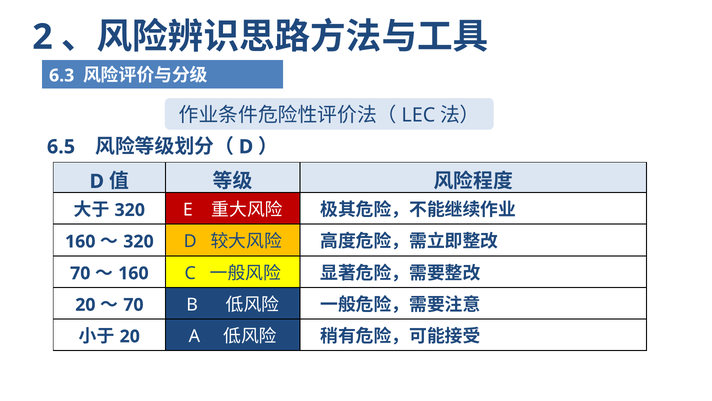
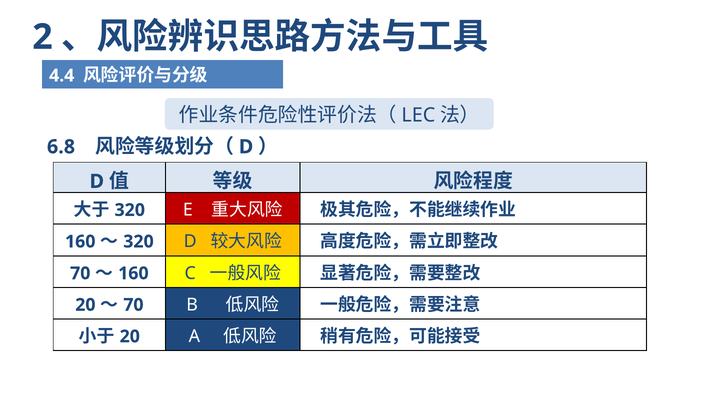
6.3: 6.3 -> 4.4 (62, 75)
6.5: 6.5 -> 6.8 (61, 147)
